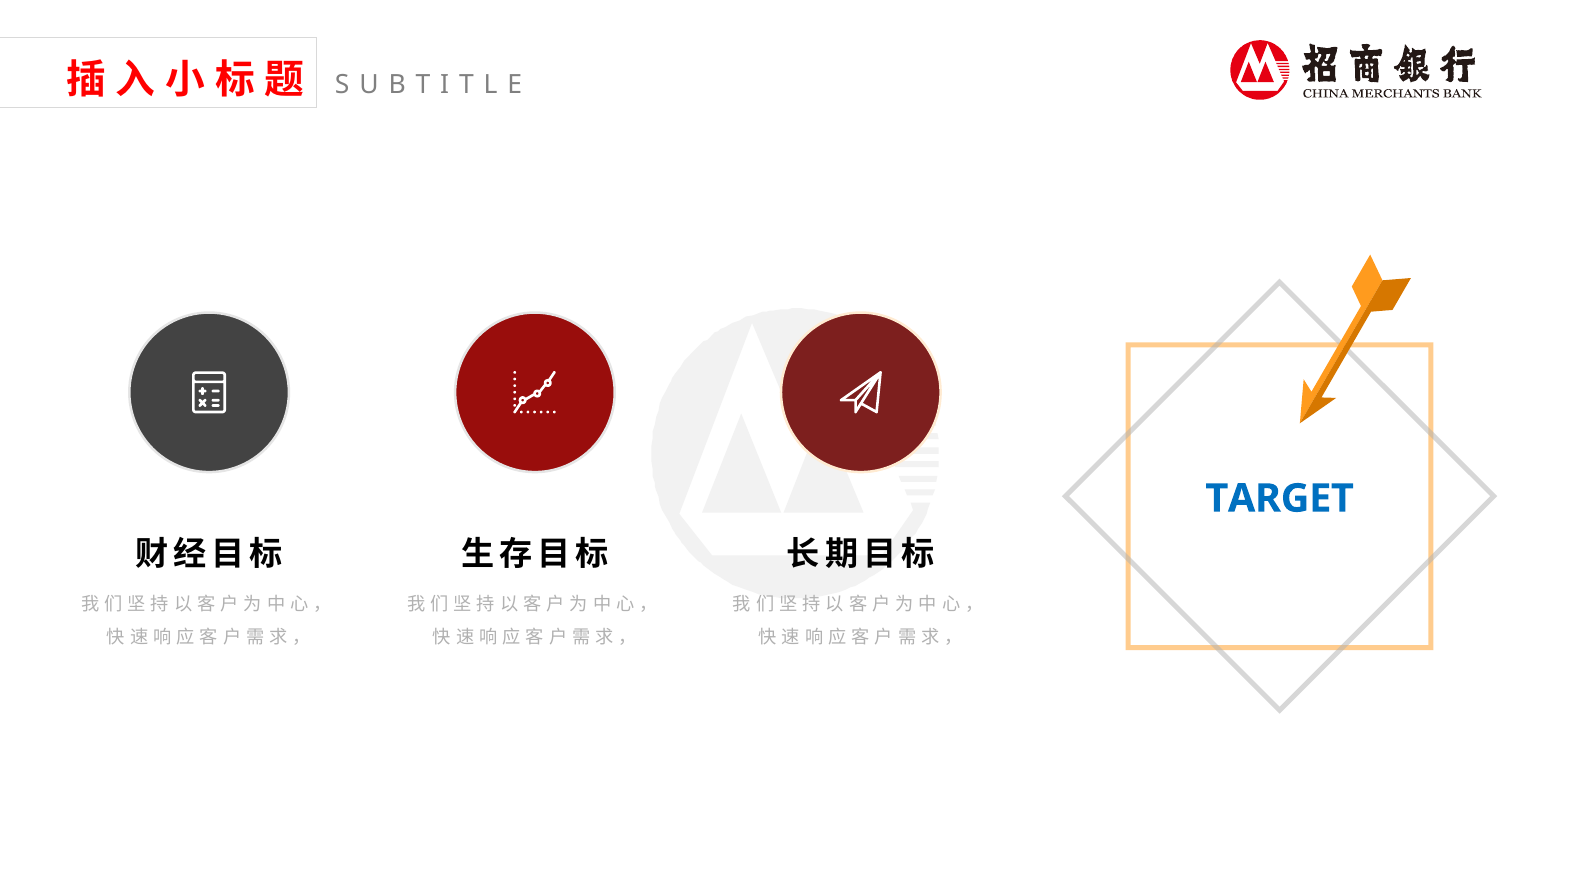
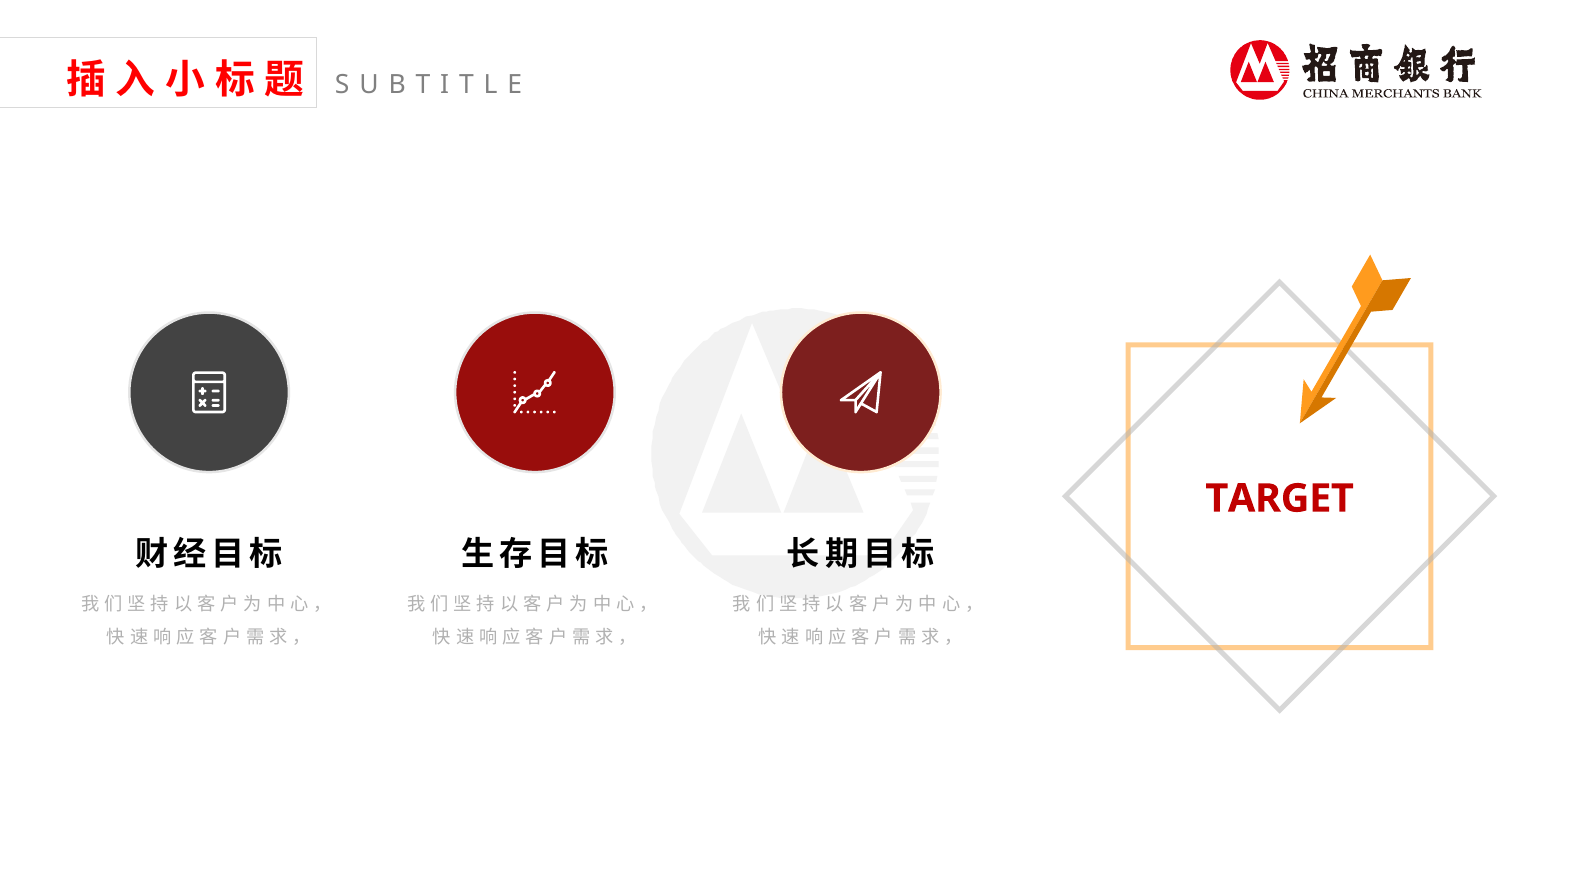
TARGET colour: blue -> red (1280, 499)
